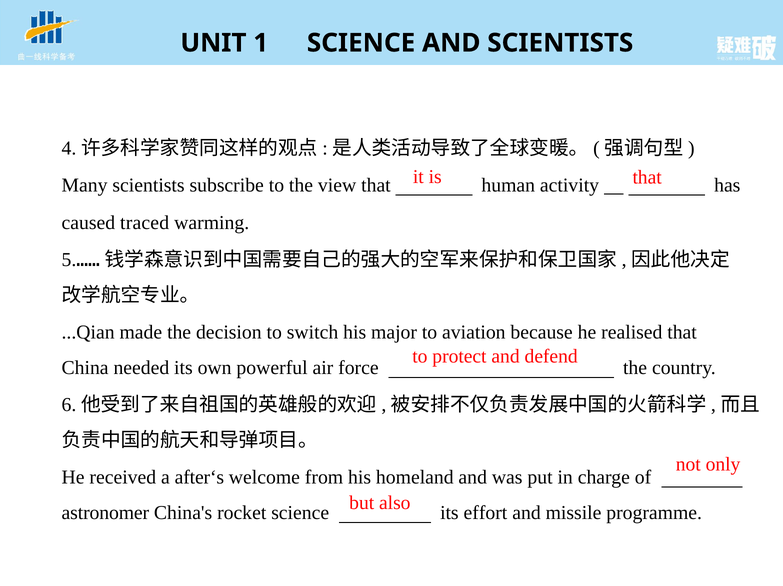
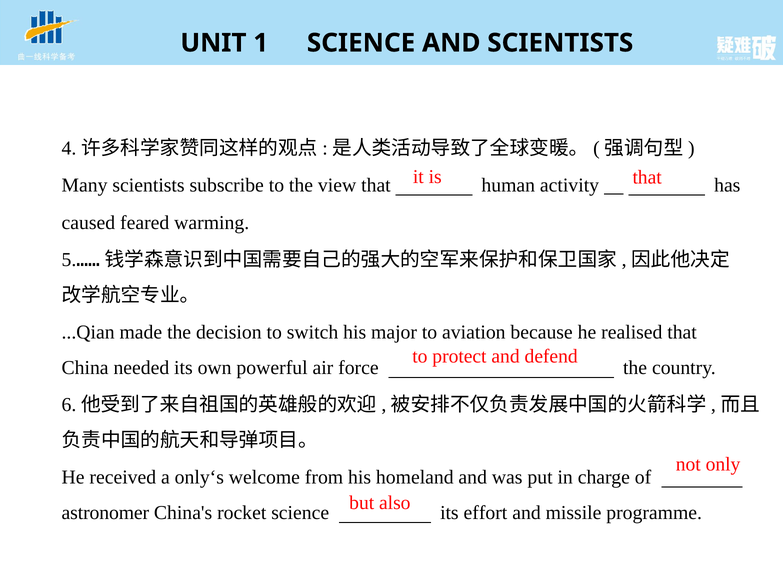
traced: traced -> feared (145, 222)
after‘s: after‘s -> only‘s (199, 477)
